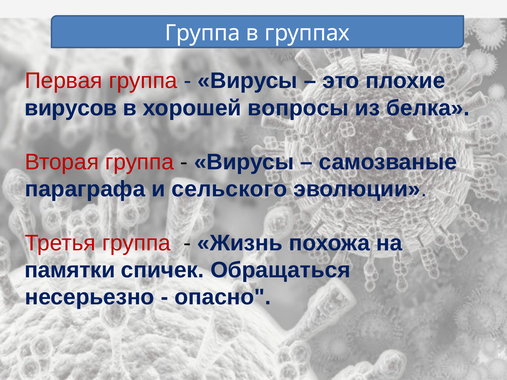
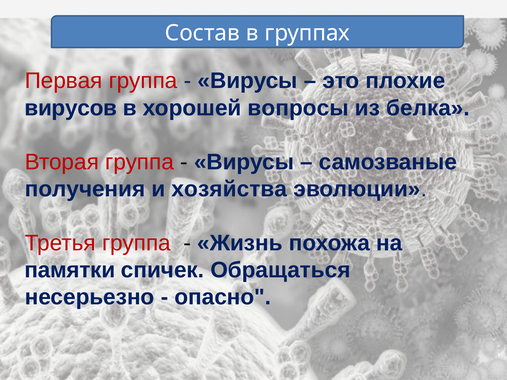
Группа: Группа -> Состав (202, 33)
параграфа: параграфа -> получения (85, 189)
сельского: сельского -> хозяйства (229, 189)
